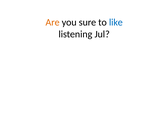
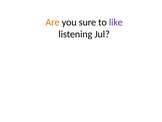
like colour: blue -> purple (116, 22)
